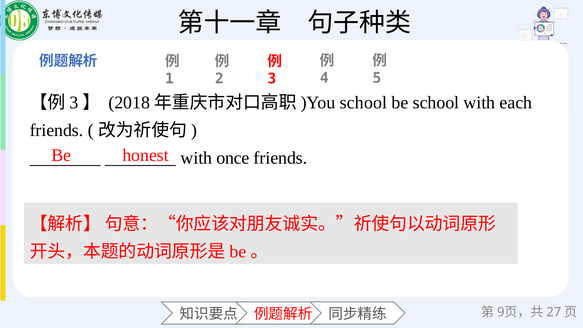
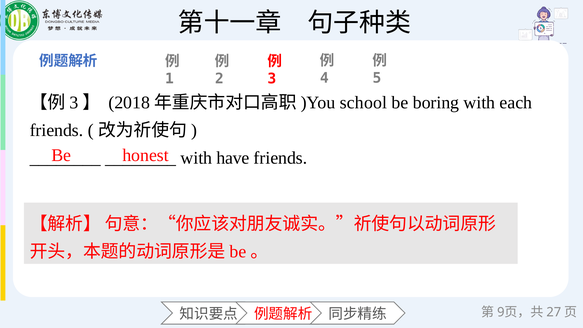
be school: school -> boring (436, 103)
once: once -> have (233, 158)
